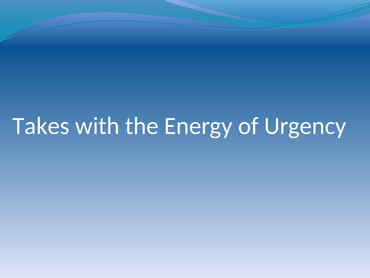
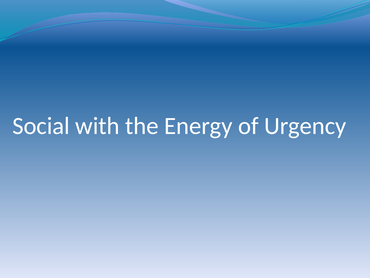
Takes: Takes -> Social (41, 126)
